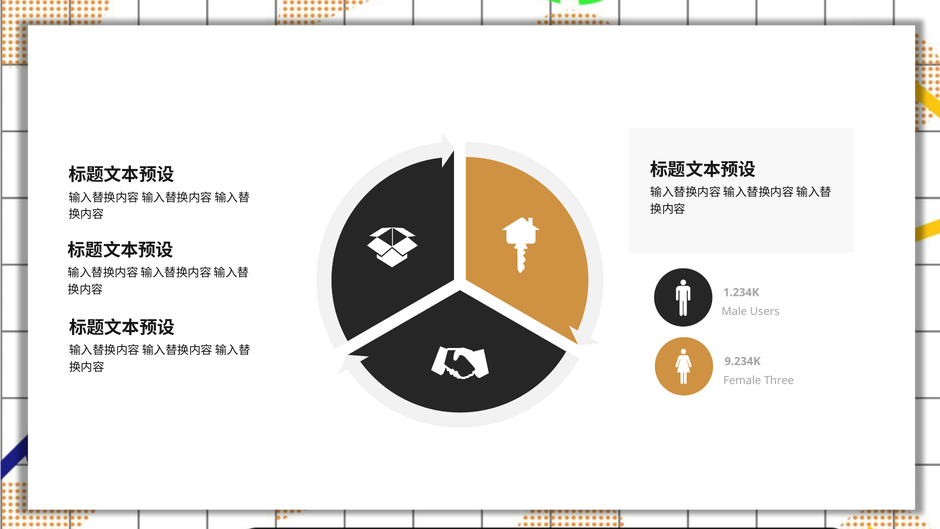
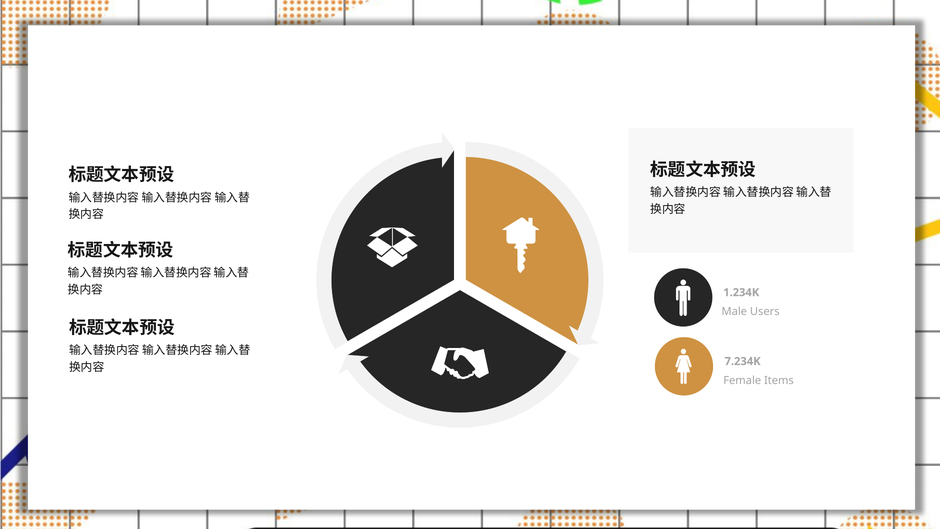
9.234K: 9.234K -> 7.234K (743, 361)
Three: Three -> Items (779, 380)
